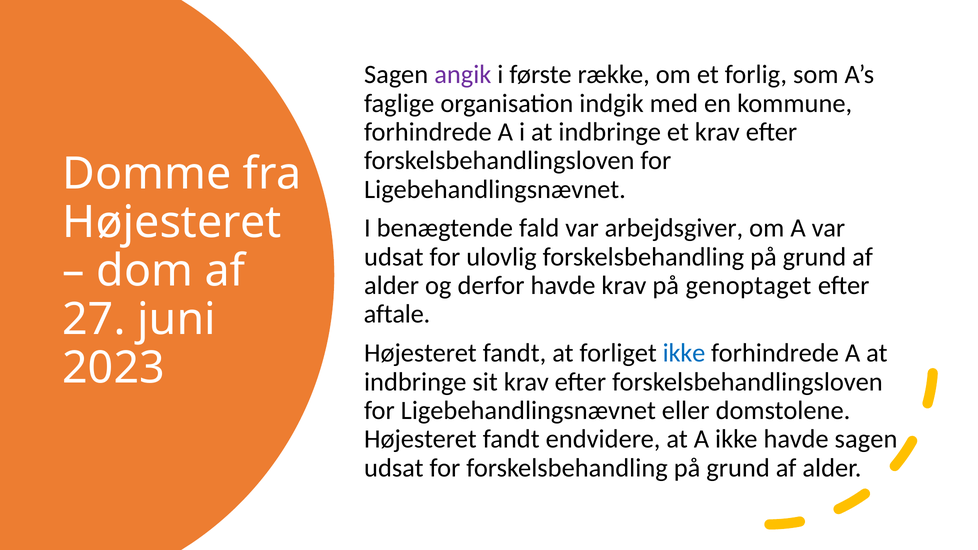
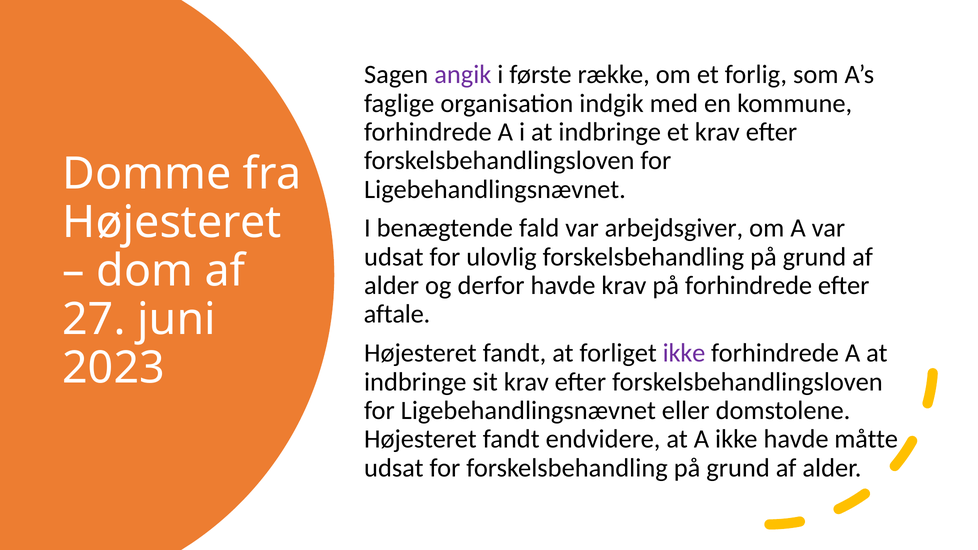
på genoptaget: genoptaget -> forhindrede (749, 286)
ikke colour: blue -> purple (684, 353)
havde sagen: sagen -> måtte (866, 439)
